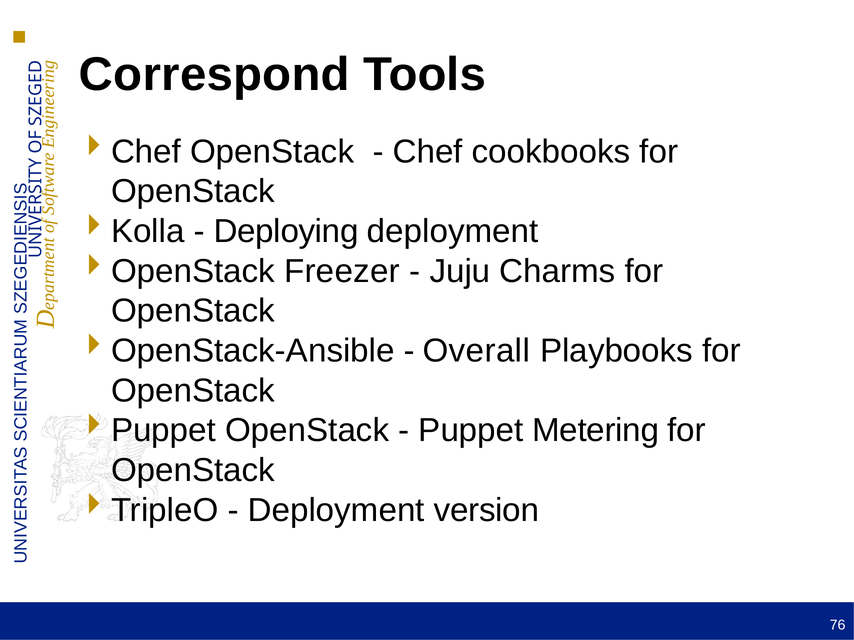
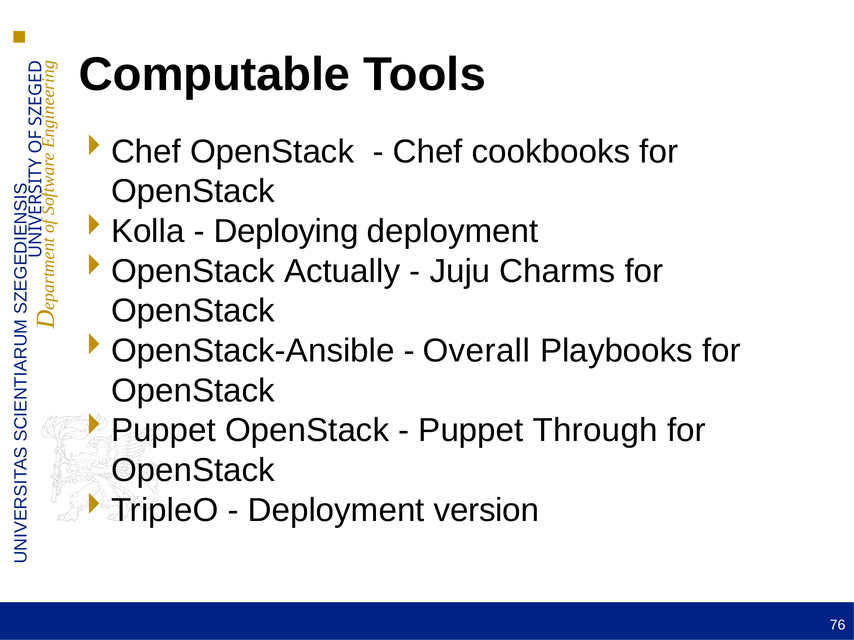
Correspond: Correspond -> Computable (215, 75)
Freezer: Freezer -> Actually (342, 271)
Metering: Metering -> Through (595, 431)
